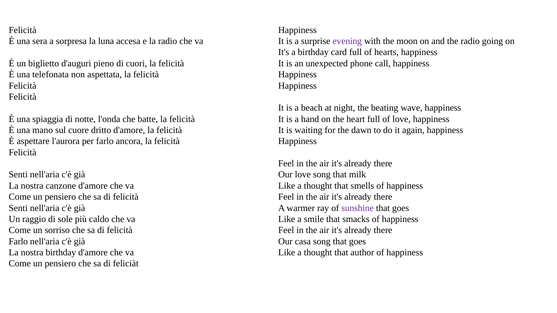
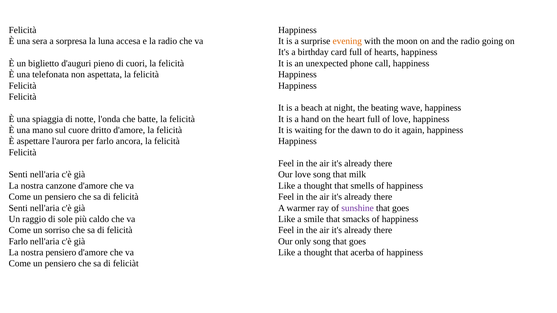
evening colour: purple -> orange (347, 41)
casa: casa -> only (303, 242)
nostra birthday: birthday -> pensiero (61, 253)
author: author -> acerba (362, 253)
